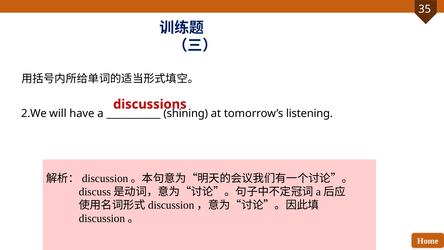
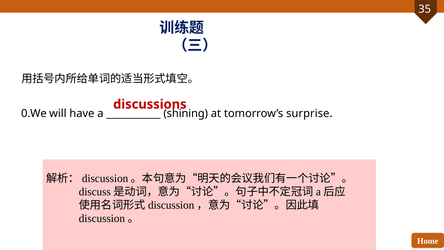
2.We: 2.We -> 0.We (34, 114)
listening: listening -> surprise (309, 114)
